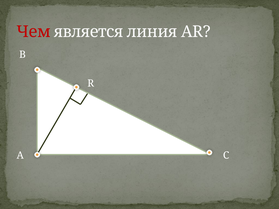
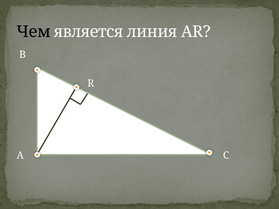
Чем colour: red -> black (34, 32)
